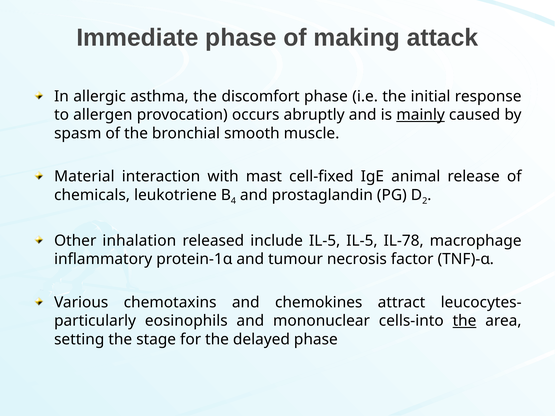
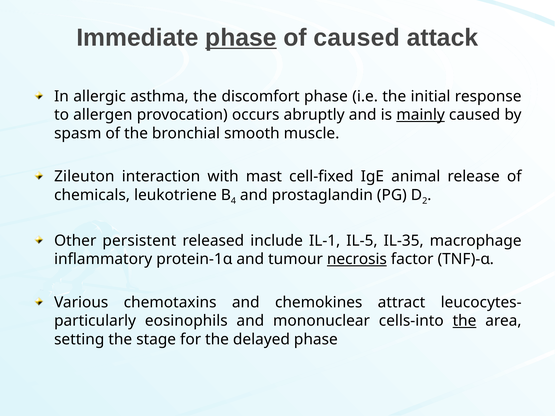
phase underline: none -> present (241, 38)
of making: making -> caused (357, 38)
Material: Material -> Zileuton (84, 177)
inhalation: inhalation -> persistent (139, 241)
include IL-5: IL-5 -> IL-1 (325, 241)
IL-78: IL-78 -> IL-35 (404, 241)
necrosis underline: none -> present (357, 259)
